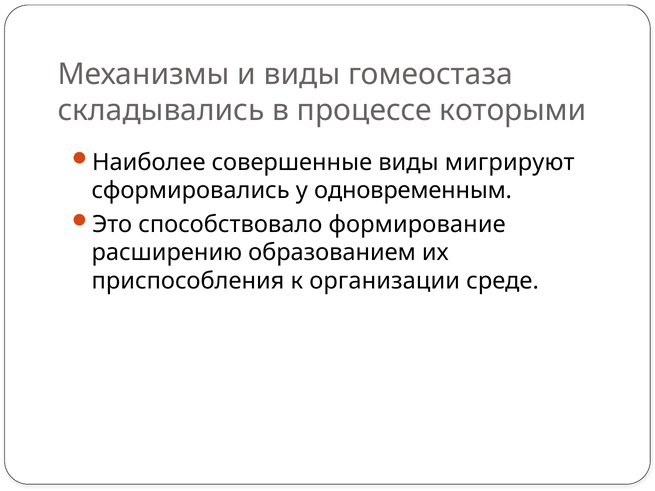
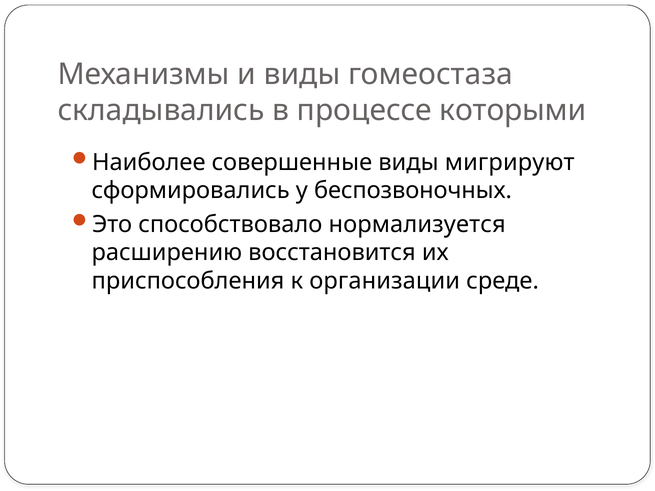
одновременным: одновременным -> беспозвоночных (413, 191)
формирование: формирование -> нормализуется (417, 224)
образованием: образованием -> восстановится (332, 253)
